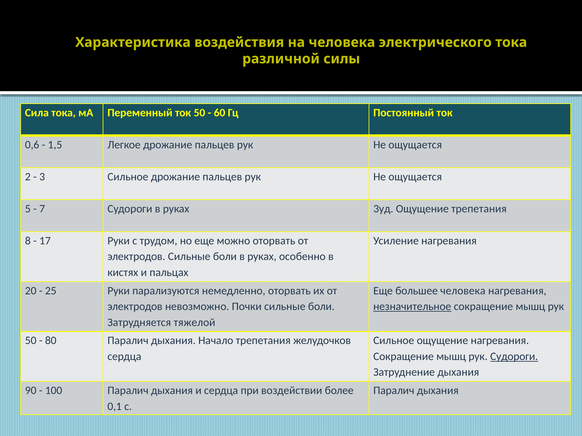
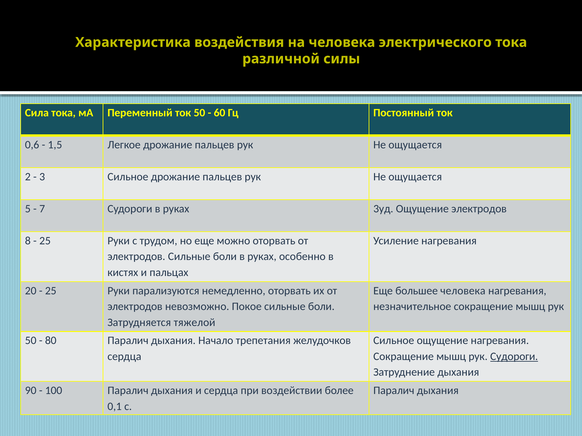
Ощущение трепетания: трепетания -> электродов (479, 209)
17: 17 -> 25 (45, 241)
Почки: Почки -> Покое (247, 307)
незначительное underline: present -> none (412, 307)
